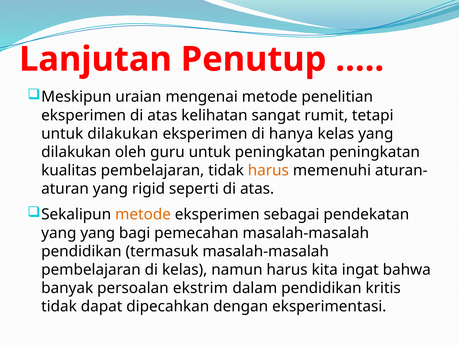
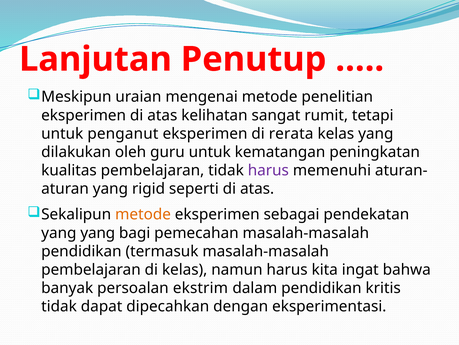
untuk dilakukan: dilakukan -> penganut (123, 133)
hanya: hanya -> rerata (291, 133)
untuk peningkatan: peningkatan -> kematangan (280, 152)
harus colour: orange -> purple (268, 170)
